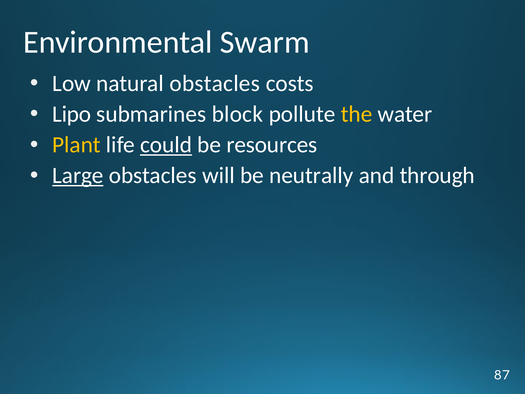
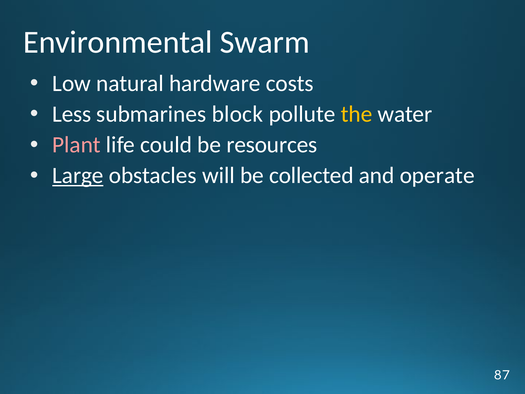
natural obstacles: obstacles -> hardware (215, 83)
Lipo: Lipo -> Less (72, 114)
Plant colour: yellow -> pink (76, 145)
could underline: present -> none (166, 145)
neutrally: neutrally -> collected (311, 175)
through: through -> operate (437, 175)
